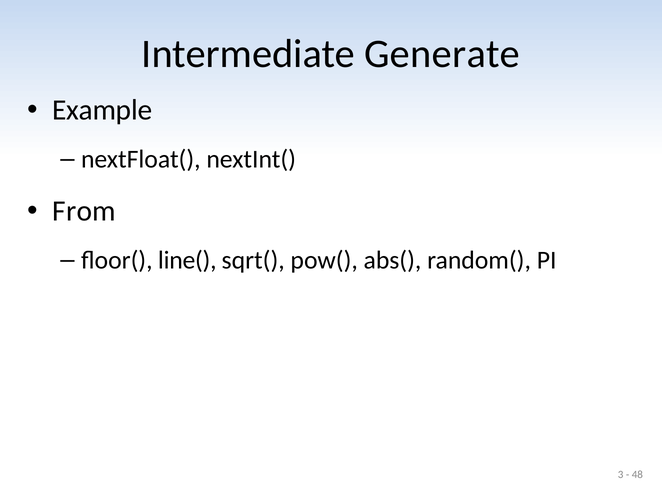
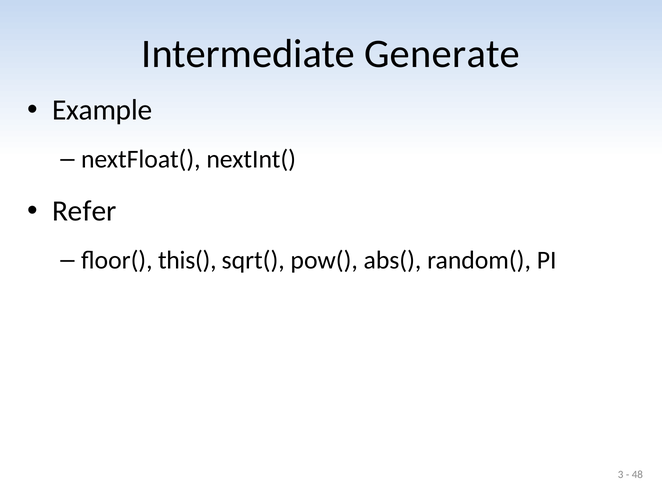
From: From -> Refer (84, 211)
line(: line( -> this( (187, 260)
